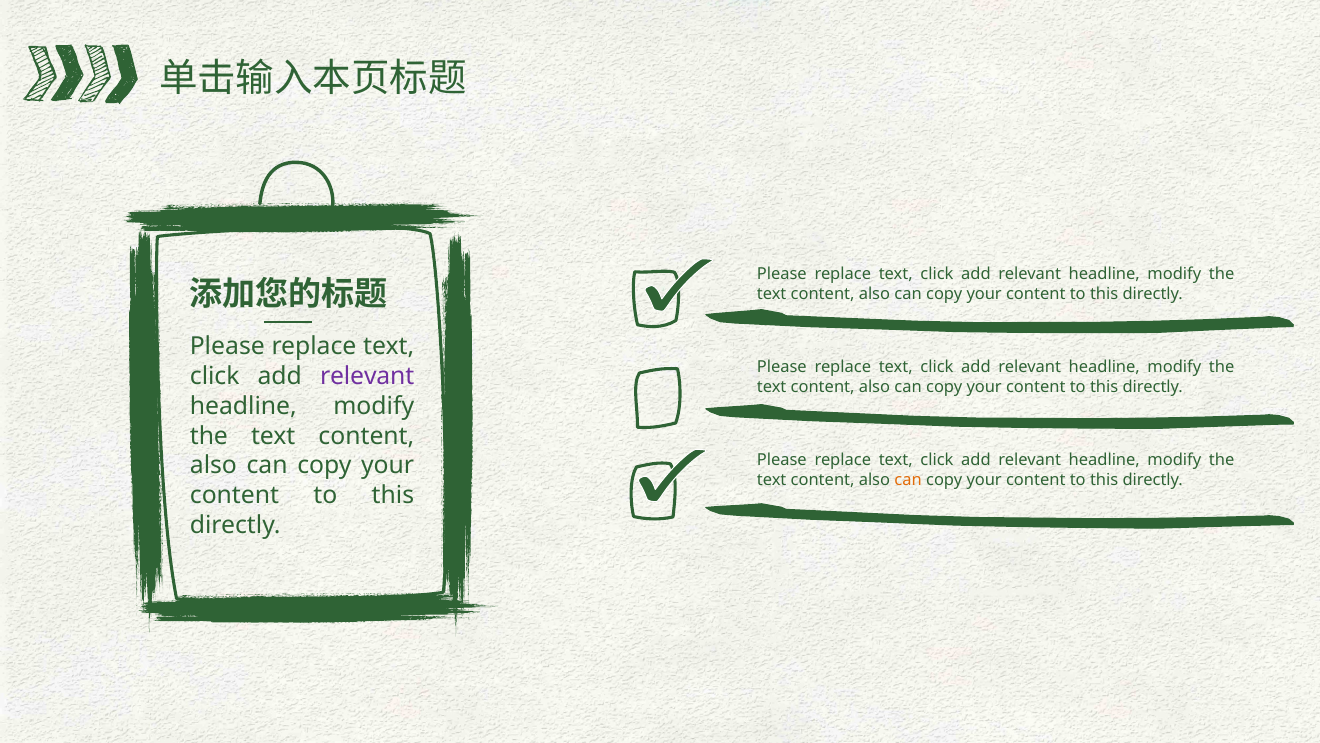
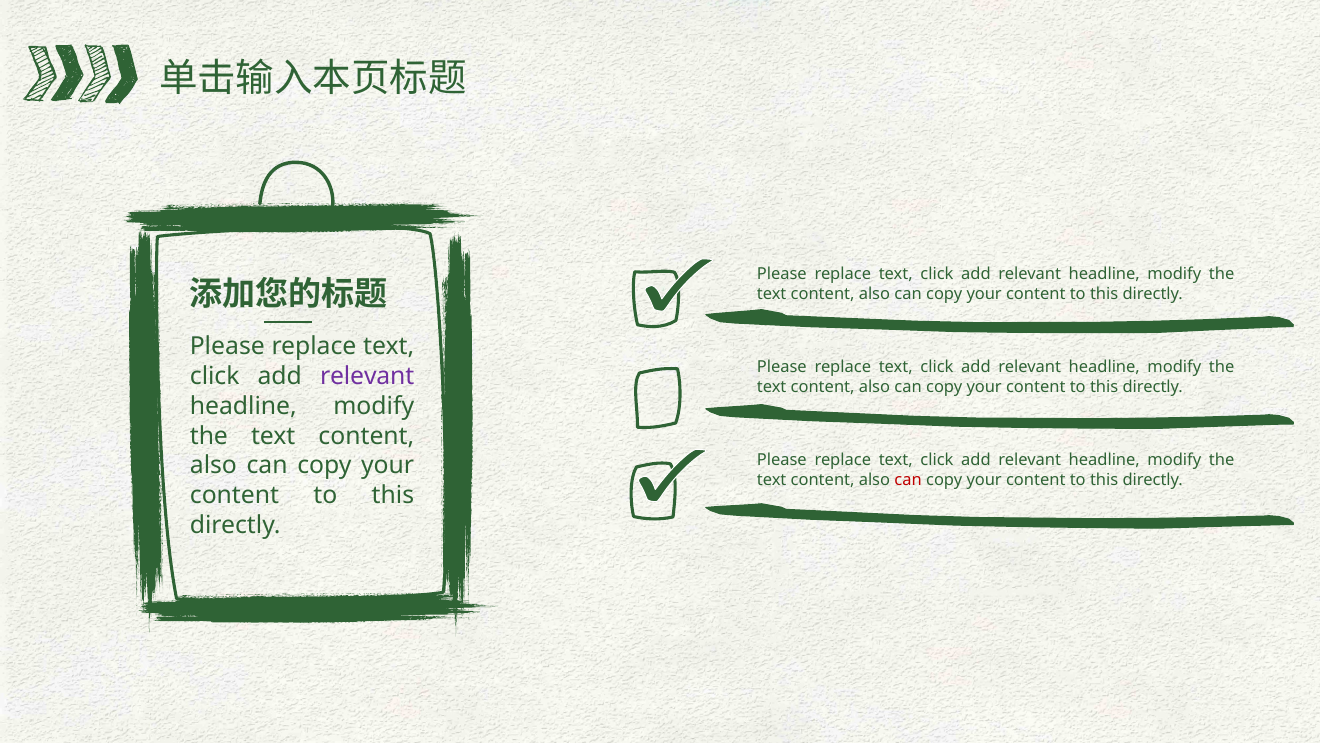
can colour: orange -> red (908, 480)
